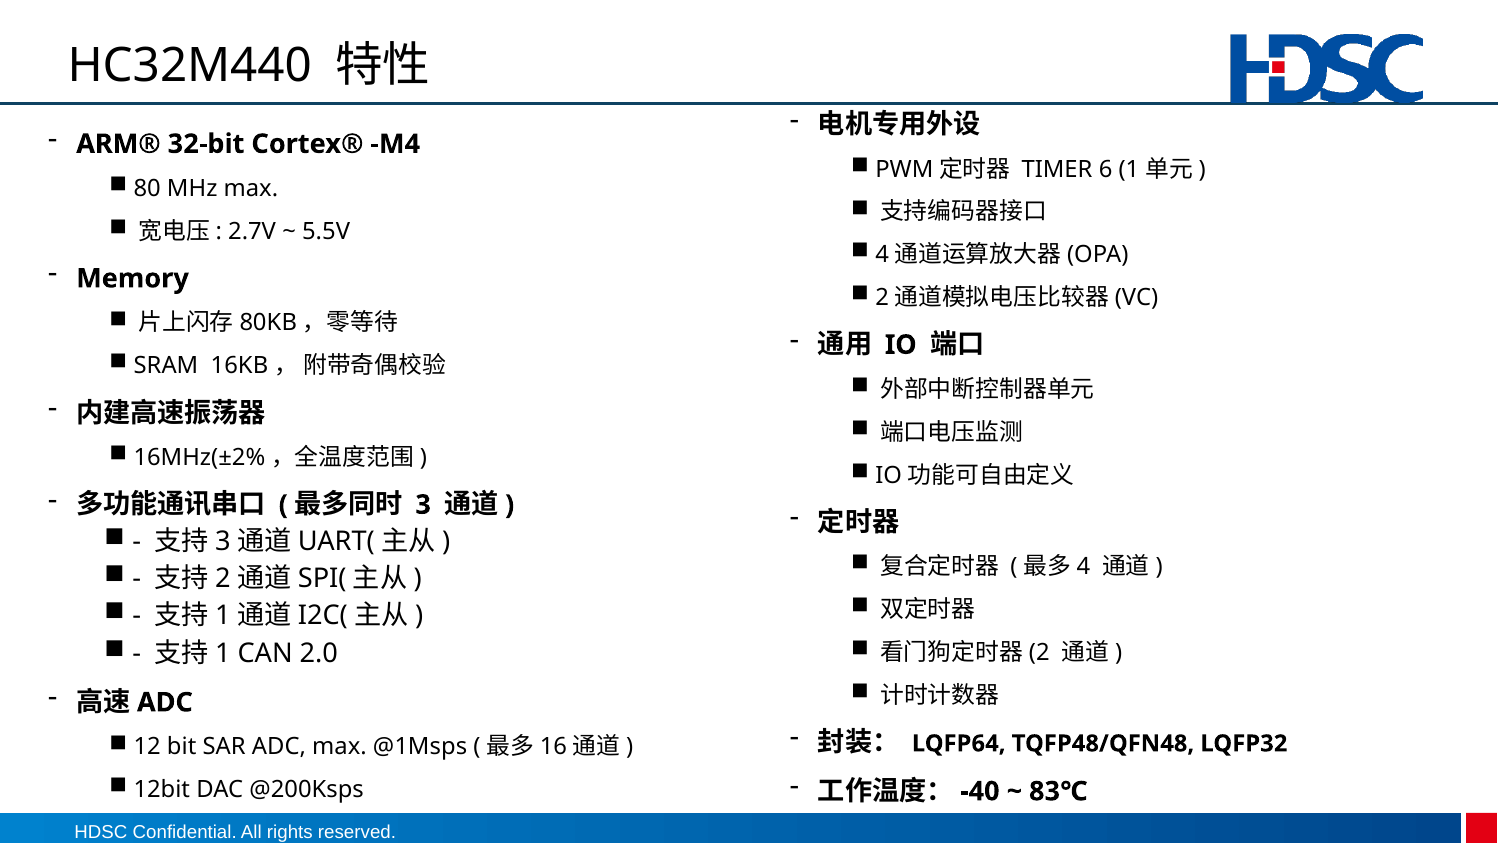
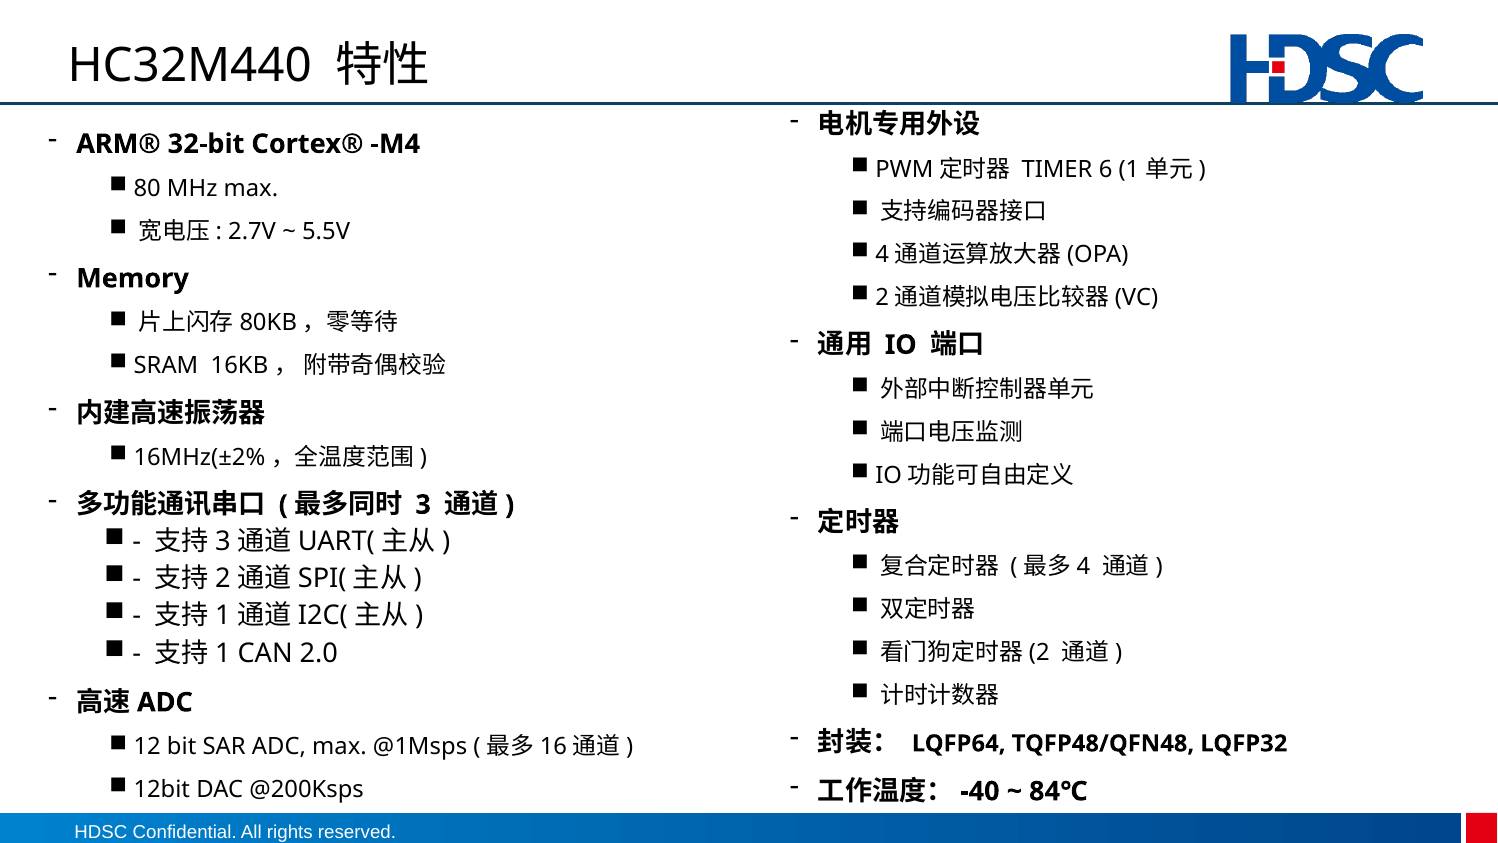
83℃: 83℃ -> 84℃ (1058, 791)
